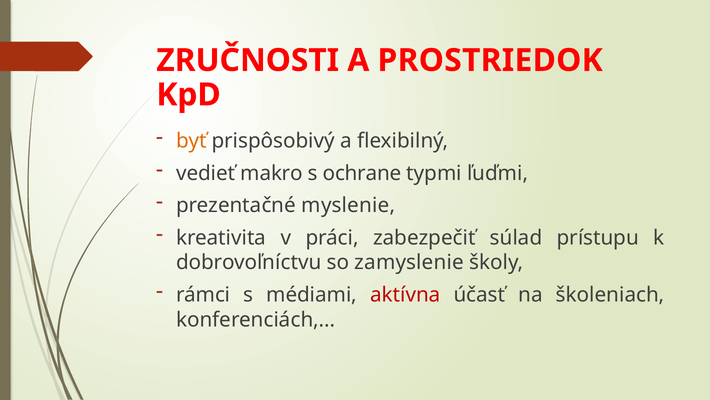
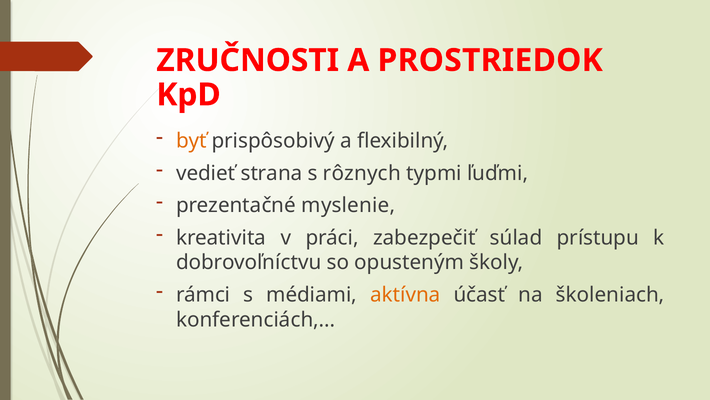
makro: makro -> strana (272, 173)
ochrane: ochrane -> rôznych (362, 173)
zamyslenie: zamyslenie -> opusteným (409, 262)
aktívna colour: red -> orange (405, 294)
